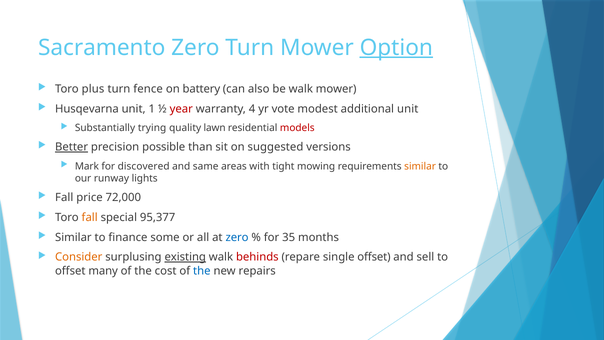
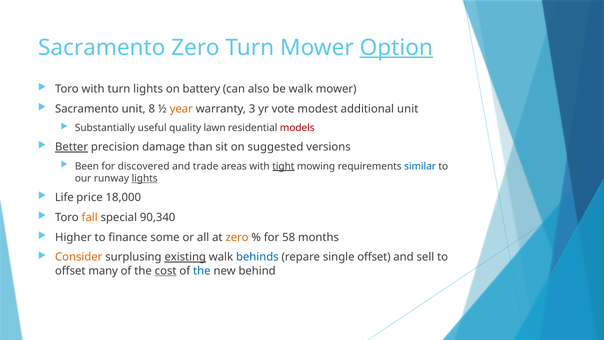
Toro plus: plus -> with (93, 89)
turn fence: fence -> lights (148, 89)
Husqevarna: Husqevarna -> Sacramento (87, 109)
1: 1 -> 8 (152, 109)
year colour: red -> orange (181, 109)
4: 4 -> 3 (252, 109)
trying: trying -> useful (152, 128)
possible: possible -> damage (164, 147)
Mark: Mark -> Been (87, 166)
same: same -> trade (206, 166)
tight underline: none -> present (283, 166)
similar colour: orange -> blue (420, 166)
lights underline: none -> present (145, 178)
Fall: Fall -> Life (64, 197)
72,000: 72,000 -> 18,000 (123, 197)
95,377: 95,377 -> 90,340 (158, 217)
Similar: Similar -> Higher (73, 237)
zero colour: blue -> orange (237, 237)
35: 35 -> 58 (289, 237)
behinds colour: red -> blue (257, 257)
cost underline: none -> present (166, 271)
repairs: repairs -> behind (257, 271)
